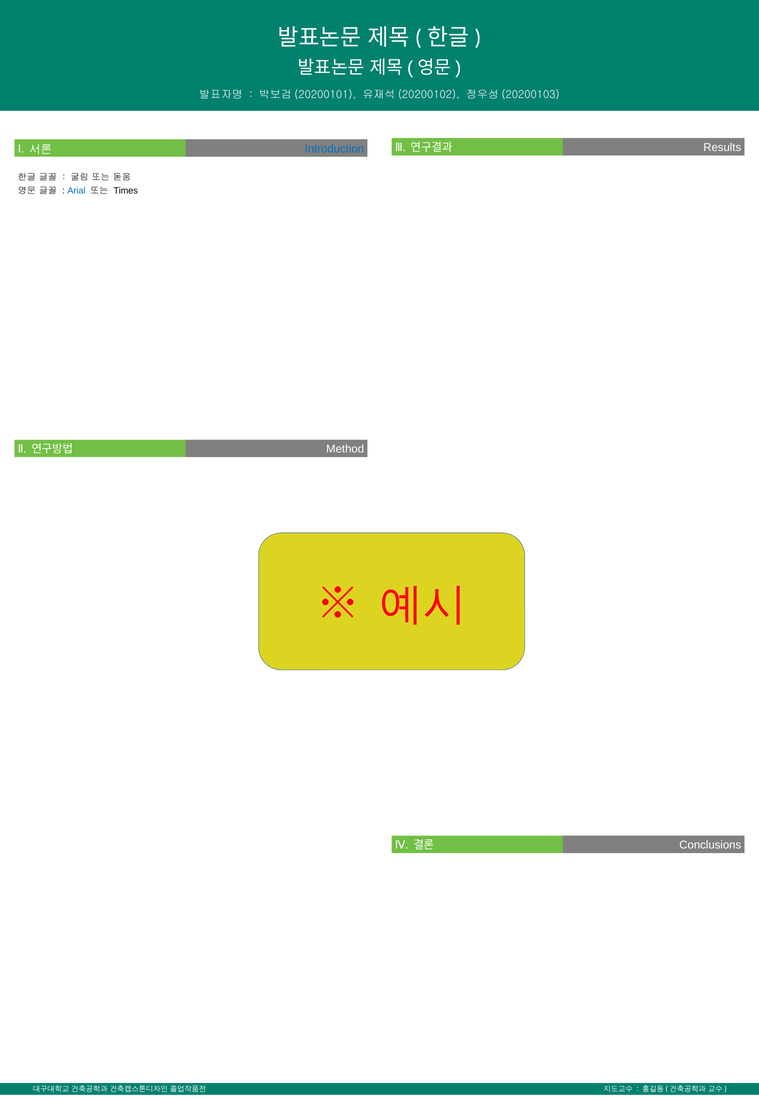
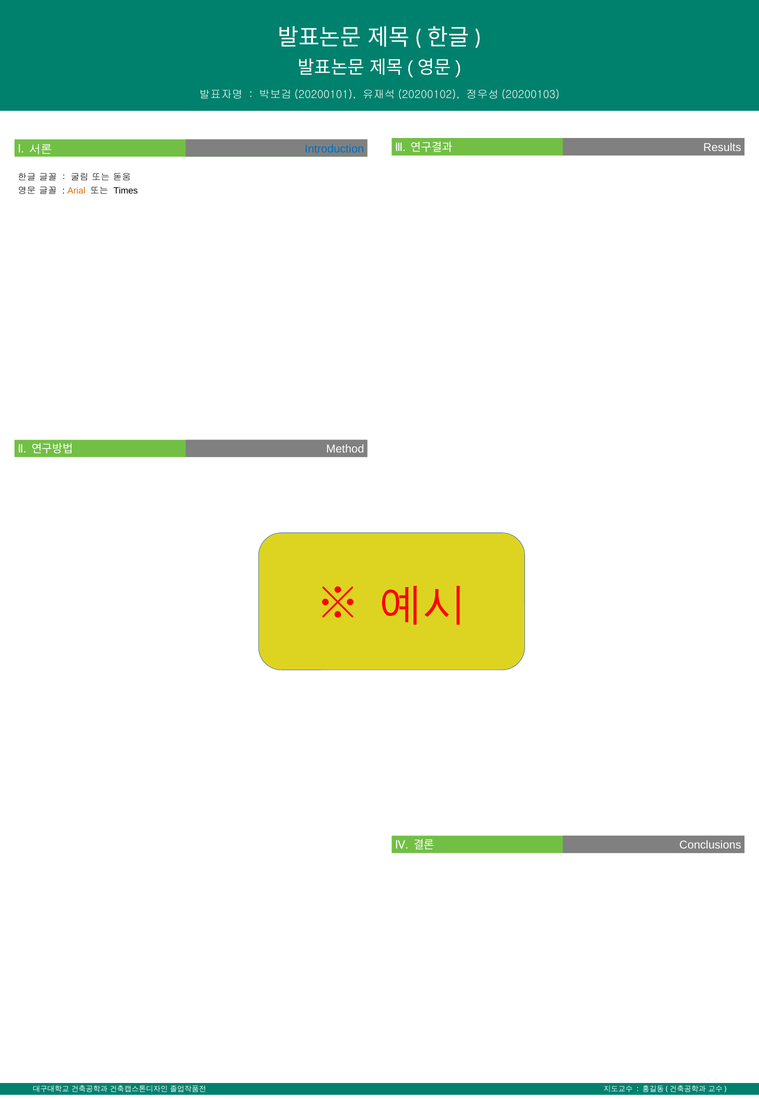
Arial colour: blue -> orange (76, 191)
